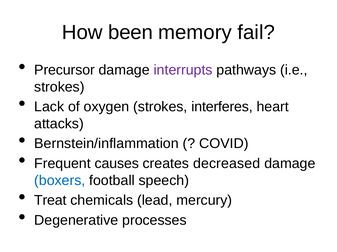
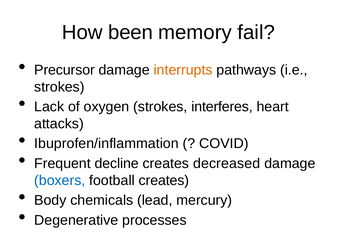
interrupts colour: purple -> orange (183, 70)
Bernstein/inflammation: Bernstein/inflammation -> Ibuprofen/inflammation (106, 144)
causes: causes -> decline (117, 164)
football speech: speech -> creates (164, 181)
Treat: Treat -> Body (50, 201)
